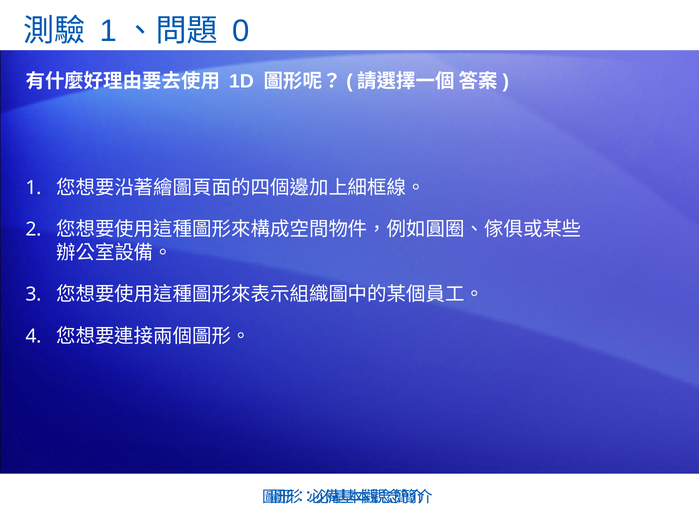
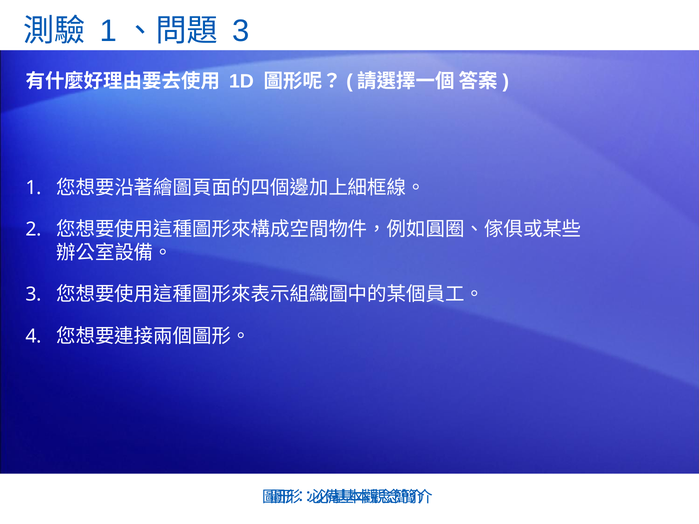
0: 0 -> 3 (241, 31)
